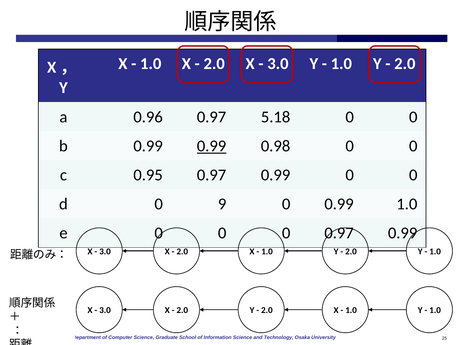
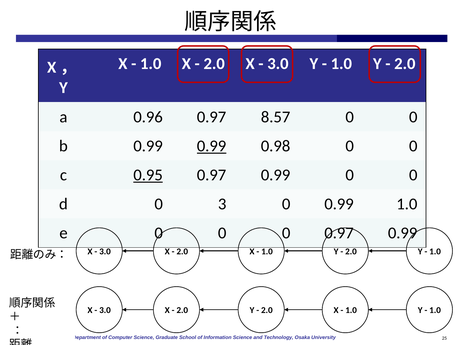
5.18: 5.18 -> 8.57 (276, 117)
0.95 underline: none -> present (148, 175)
9: 9 -> 3 (222, 204)
